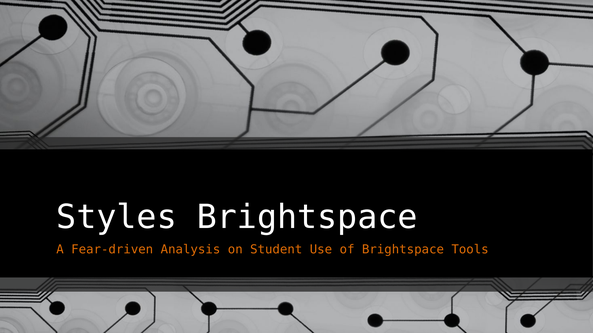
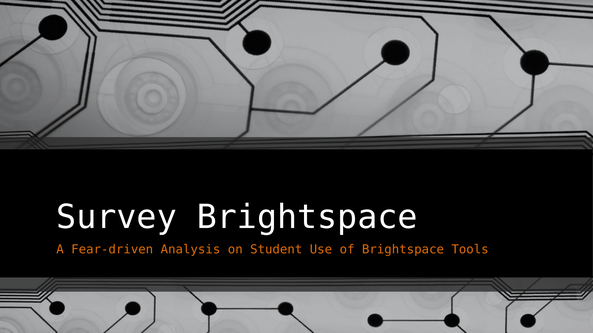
Styles: Styles -> Survey (117, 218)
